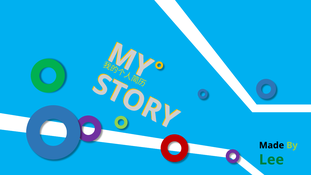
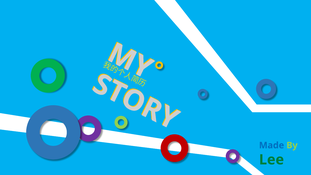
Made colour: black -> blue (272, 145)
